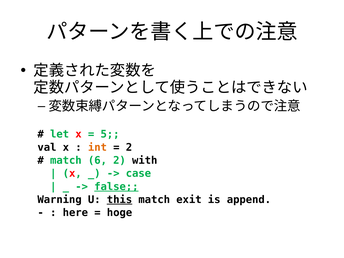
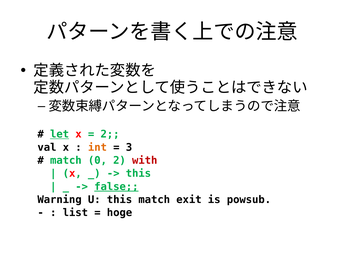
let underline: none -> present (60, 134)
5: 5 -> 2 (110, 134)
2: 2 -> 3 (129, 147)
6: 6 -> 0 (97, 160)
with colour: black -> red (145, 160)
case: case -> this (138, 173)
this underline: present -> none (120, 200)
append: append -> powsub (249, 200)
here: here -> list (75, 213)
